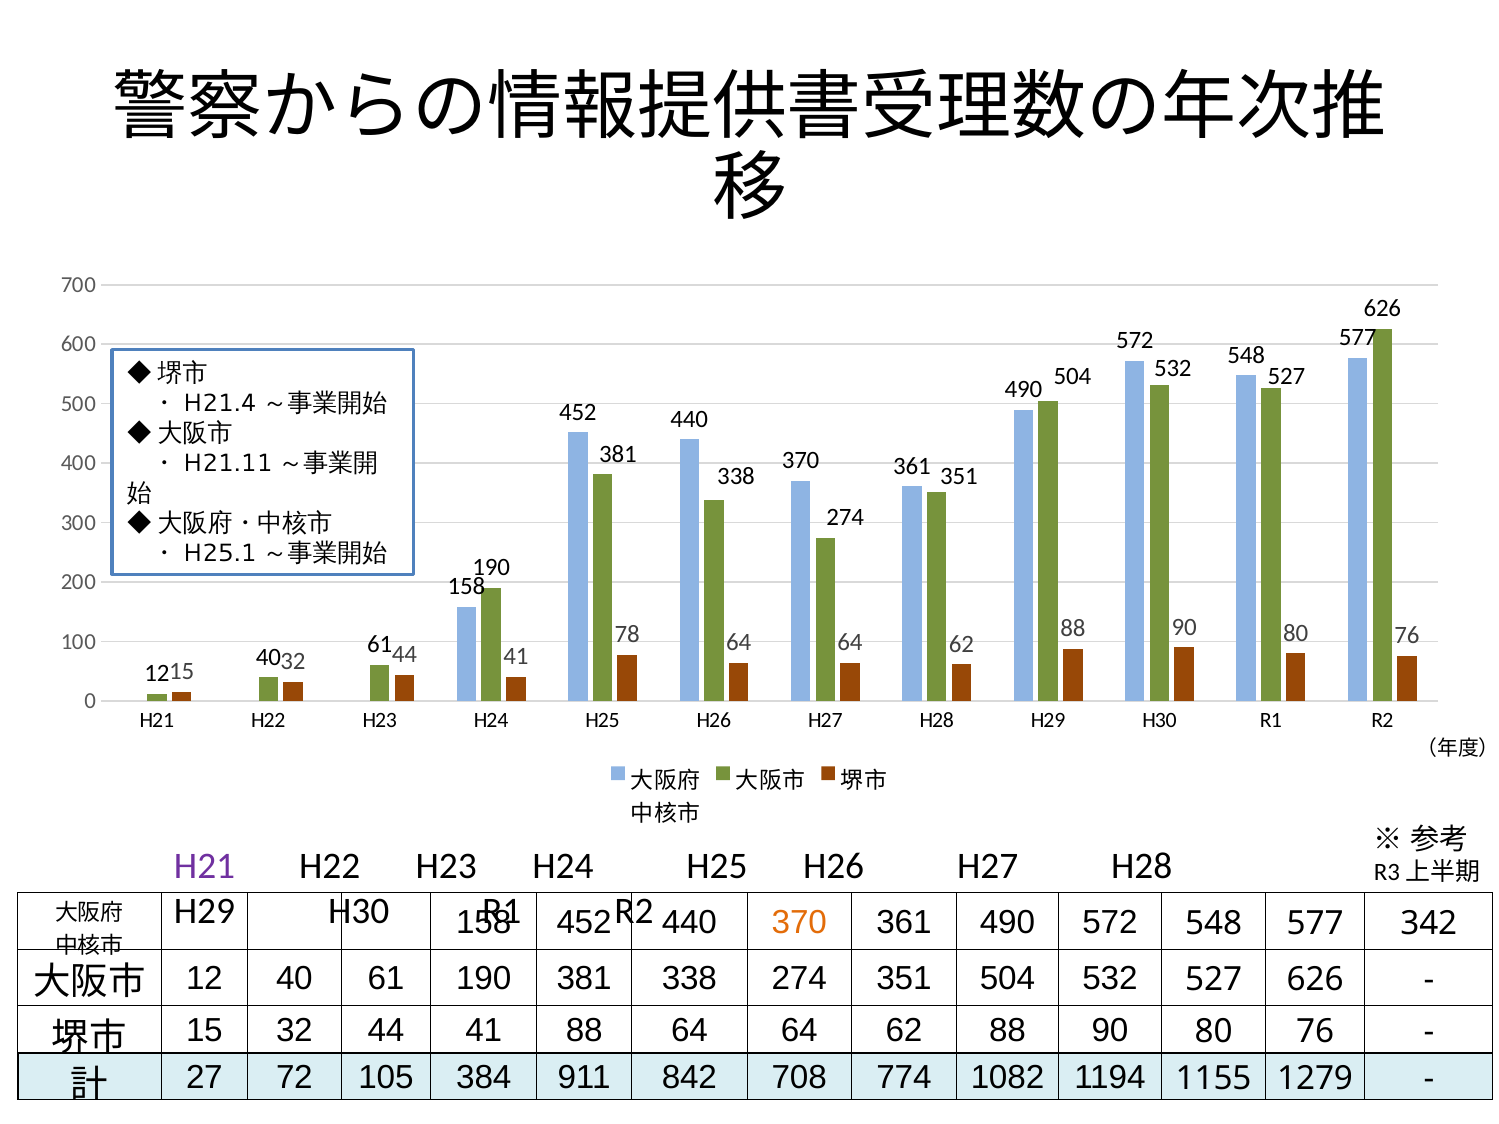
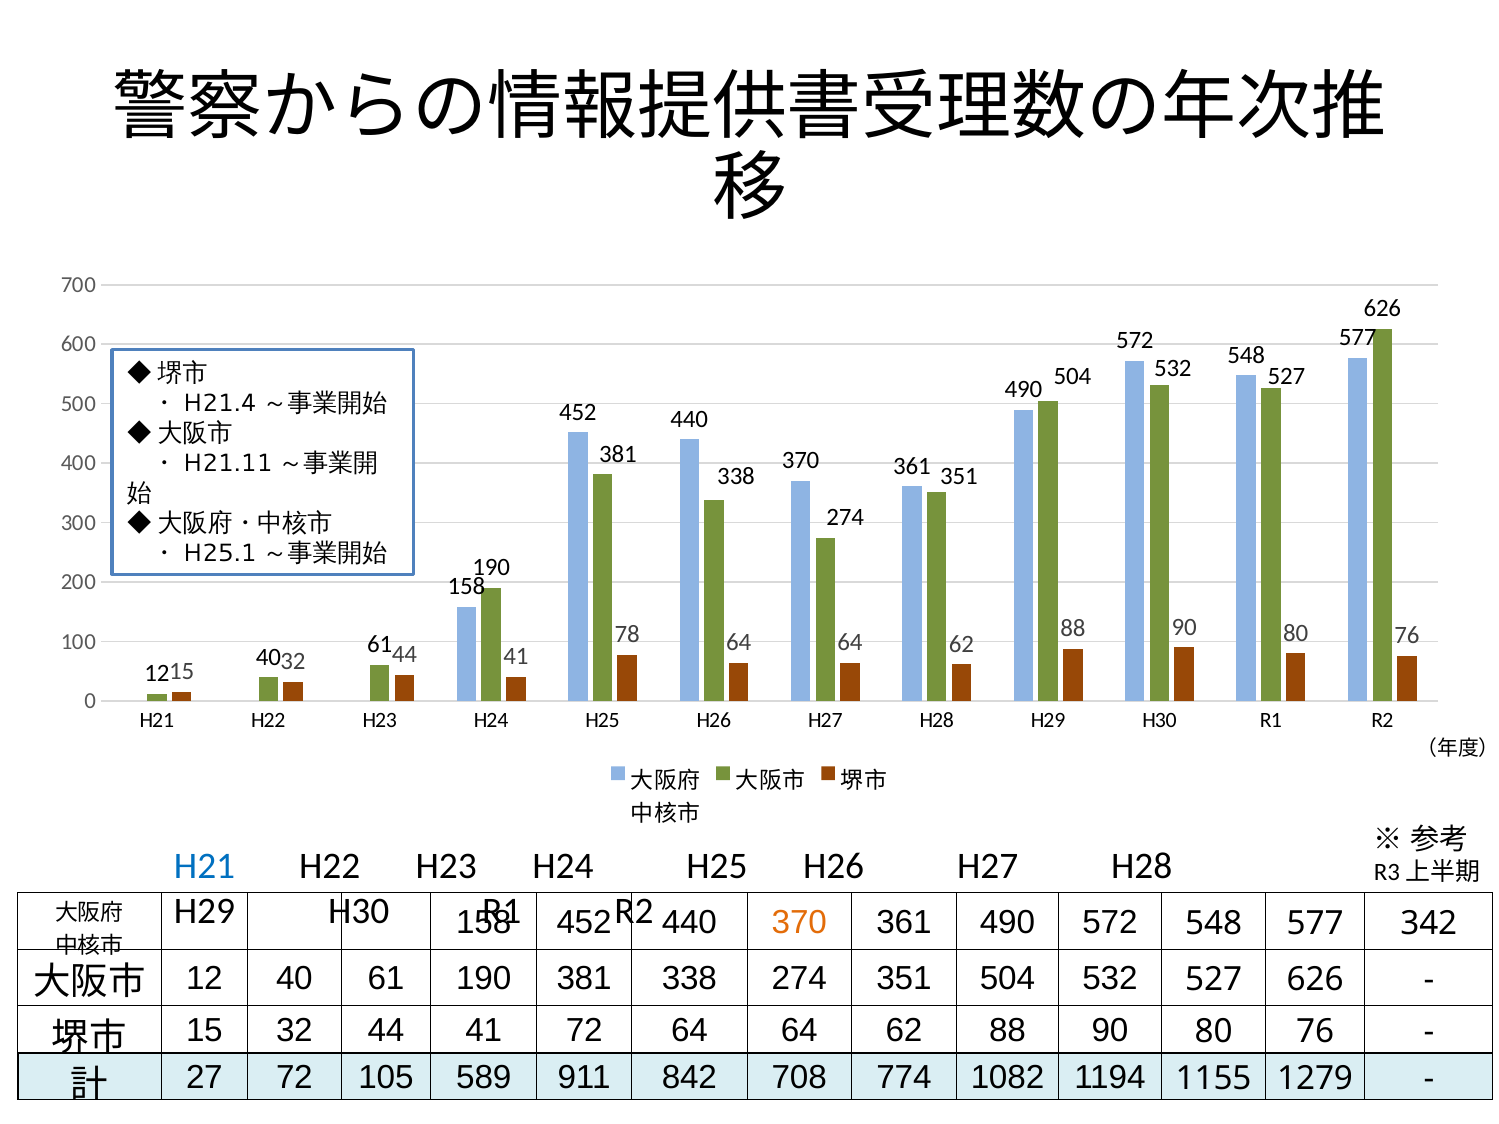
H21 colour: purple -> blue (205, 866)
41 88: 88 -> 72 (584, 1031)
384: 384 -> 589 (484, 1078)
